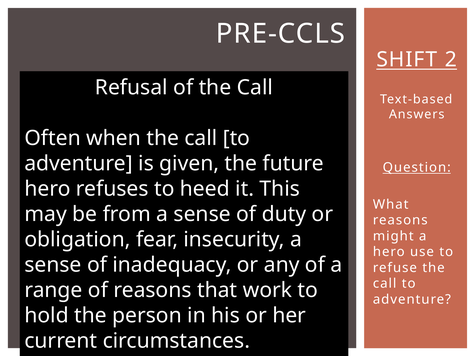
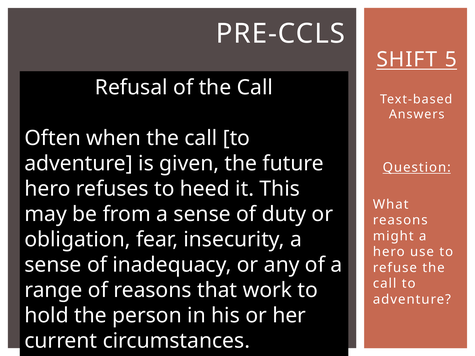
2: 2 -> 5 (451, 60)
